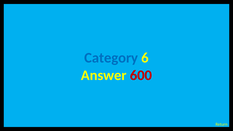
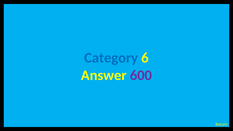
600 colour: red -> purple (141, 75)
